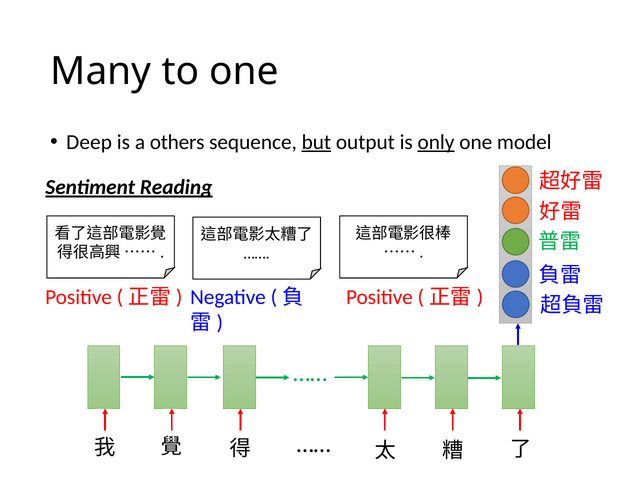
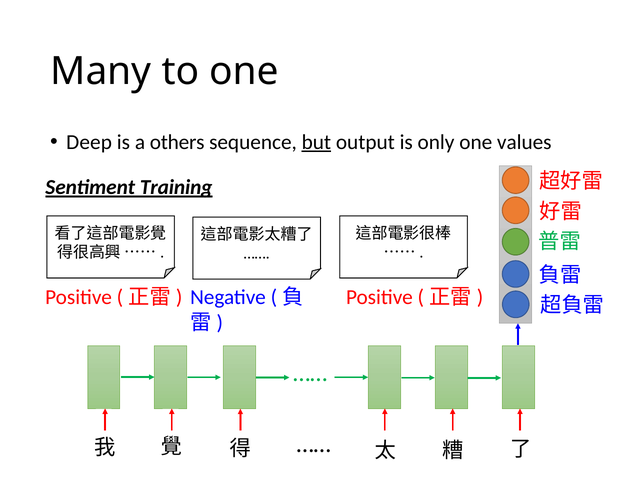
only underline: present -> none (436, 142)
model: model -> values (524, 142)
Reading: Reading -> Training (176, 187)
